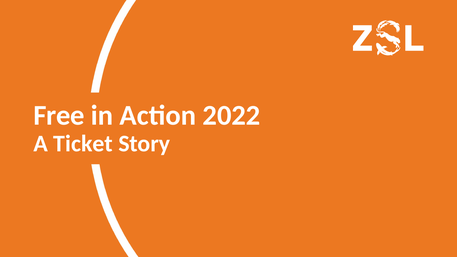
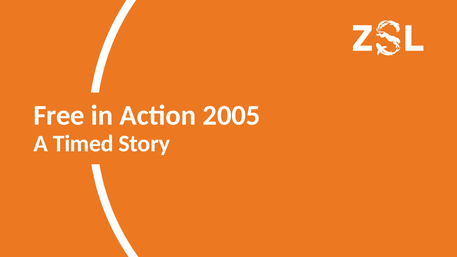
2022: 2022 -> 2005 (232, 115)
Ticket: Ticket -> Timed (83, 144)
